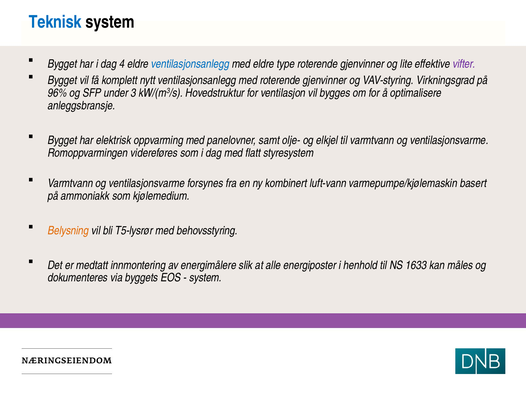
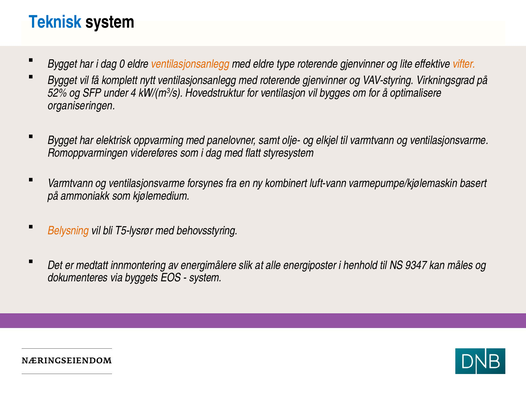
4: 4 -> 0 (122, 64)
ventilasjonsanlegg colour: blue -> orange (190, 64)
vifter colour: purple -> orange (464, 64)
96%: 96% -> 52% (57, 93)
3: 3 -> 4 (134, 93)
anleggsbransje: anleggsbransje -> organiseringen (82, 106)
1633: 1633 -> 9347 (416, 265)
